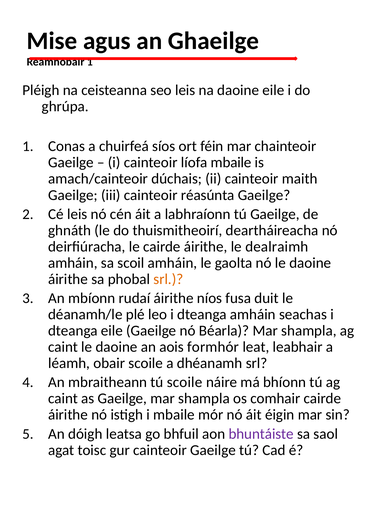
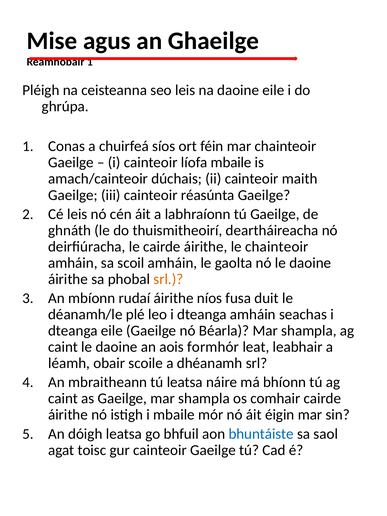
le dealraimh: dealraimh -> chainteoir (277, 247)
tú scoile: scoile -> leatsa (185, 382)
bhuntáiste colour: purple -> blue (261, 434)
